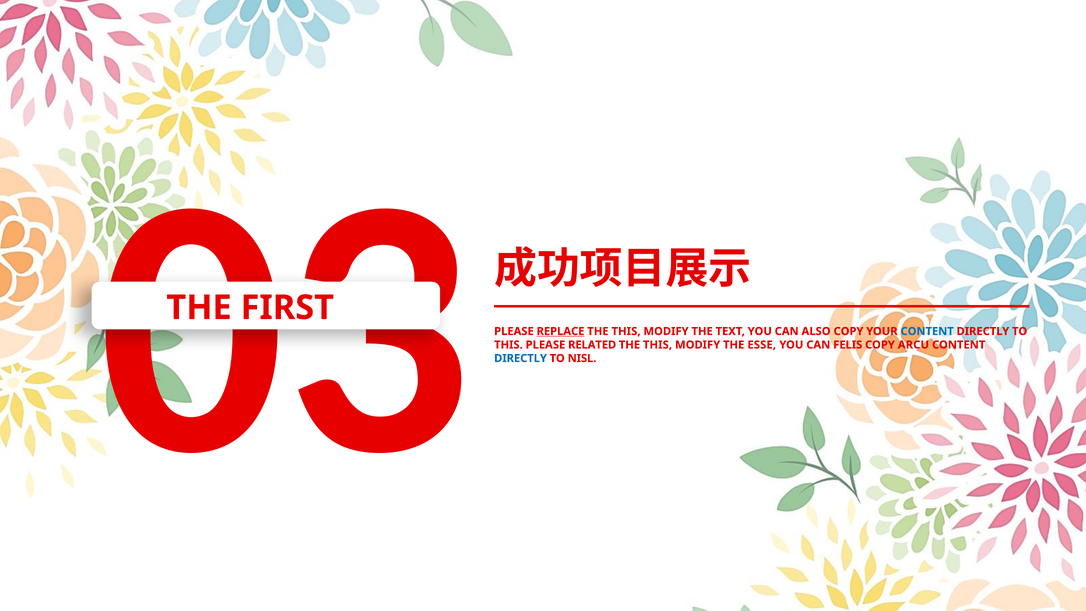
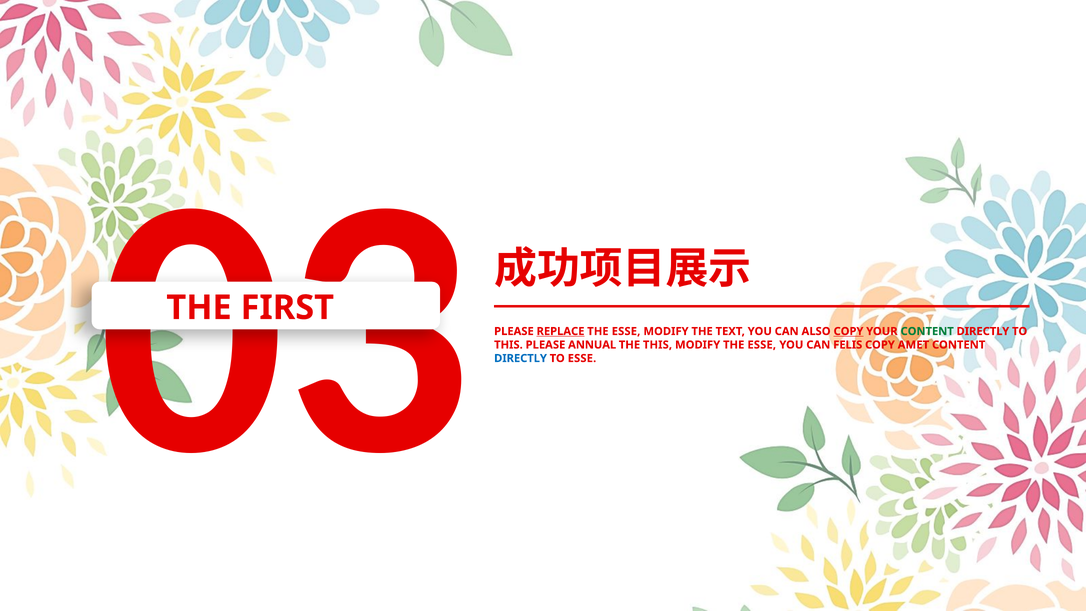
THIS: THIS -> ESSE (626, 331)
COPY underline: none -> present (848, 331)
CONTENT colour: blue -> green (927, 331)
RELATED: RELATED -> ANNUAL (592, 345)
ARCU: ARCU -> AMET (913, 345)
TO NISL: NISL -> ESSE (582, 358)
